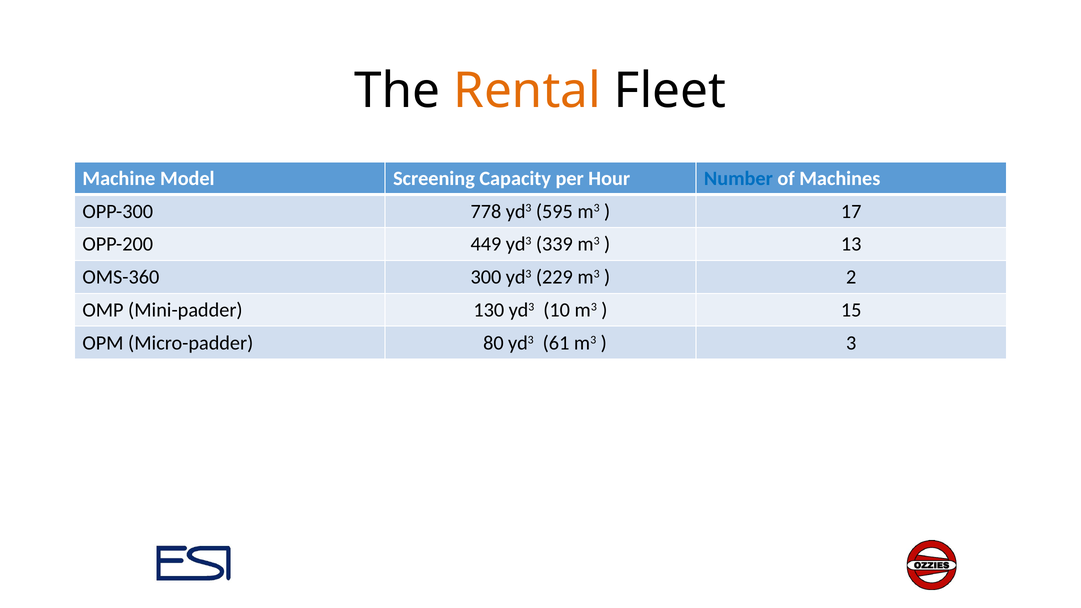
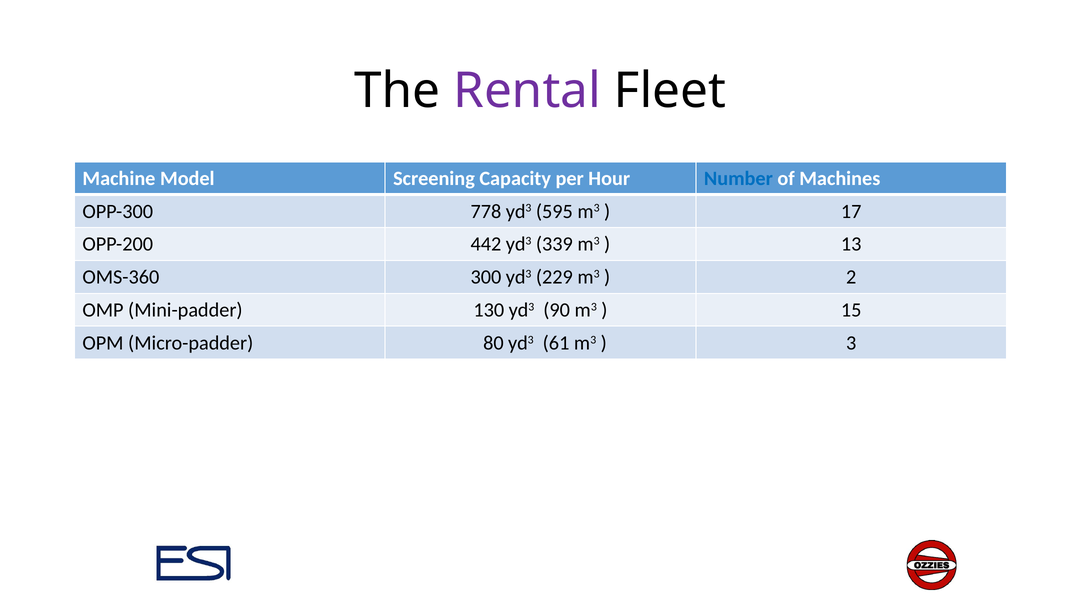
Rental colour: orange -> purple (527, 91)
449: 449 -> 442 (486, 244)
10: 10 -> 90 (557, 310)
